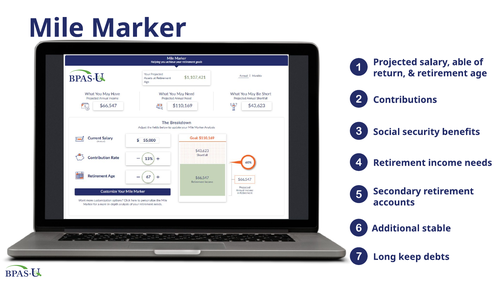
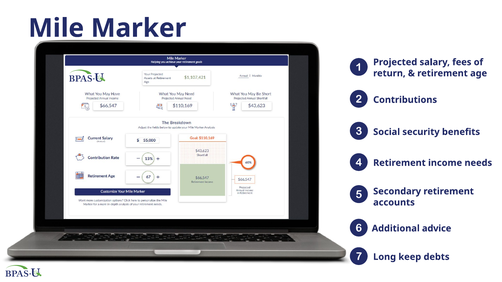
able: able -> fees (462, 62)
stable: stable -> advice (437, 229)
